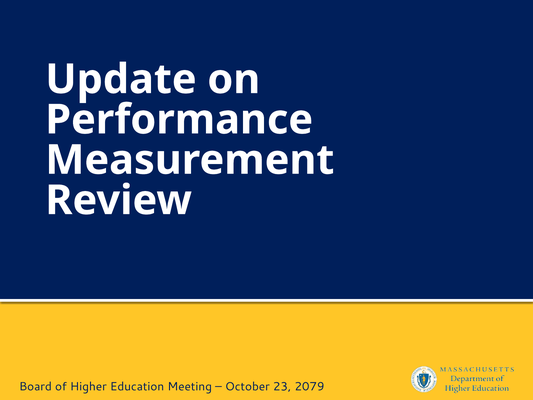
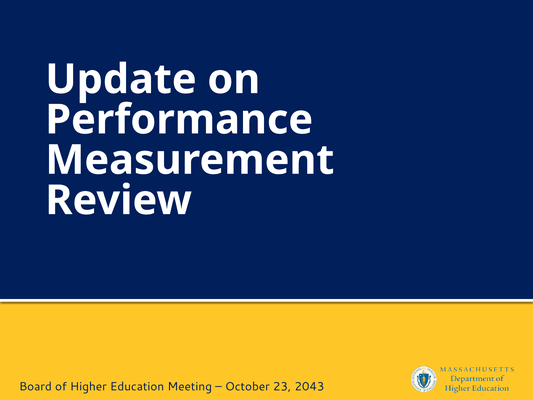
2079: 2079 -> 2043 (309, 386)
